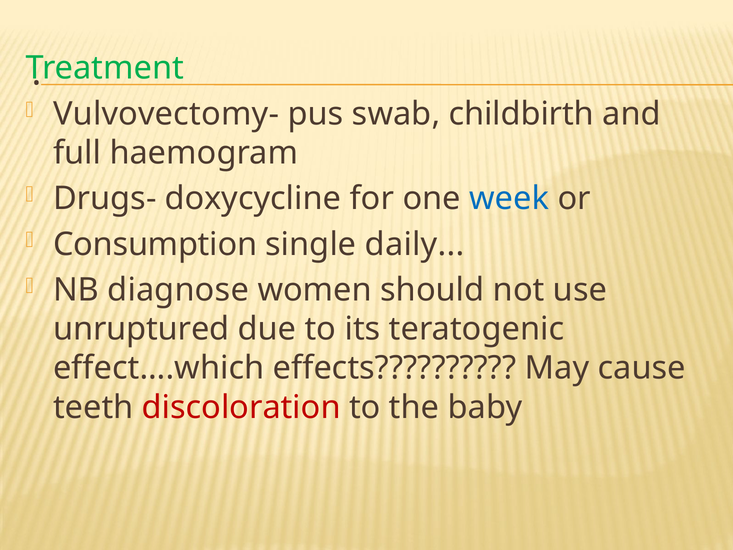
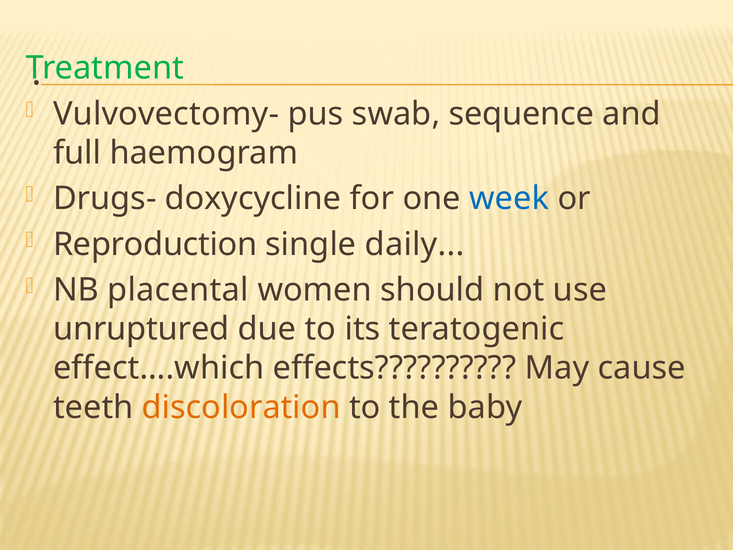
childbirth: childbirth -> sequence (521, 114)
Consumption: Consumption -> Reproduction (155, 244)
diagnose: diagnose -> placental (178, 290)
discoloration colour: red -> orange (241, 407)
